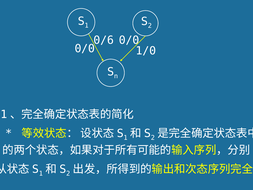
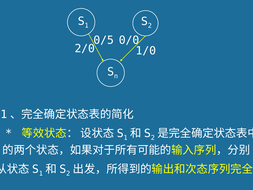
0/6: 0/6 -> 0/5 (104, 40)
0/0: 0/0 -> 2/0 (85, 49)
